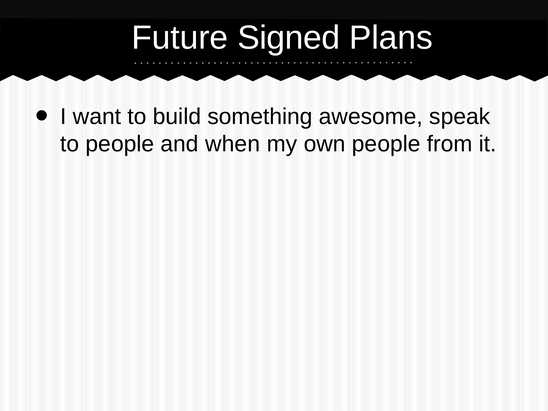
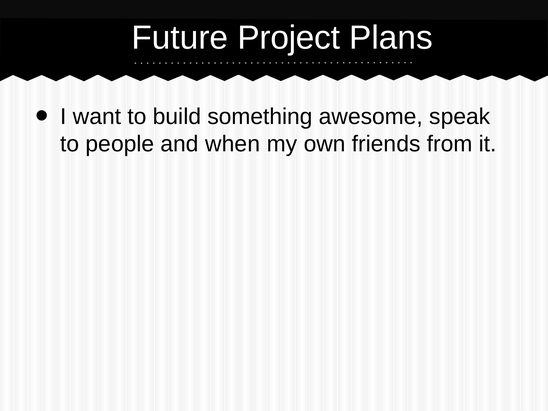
Signed: Signed -> Project (289, 38)
own people: people -> friends (386, 144)
